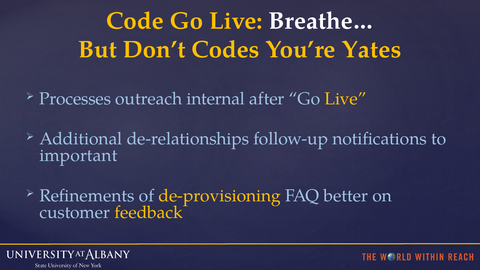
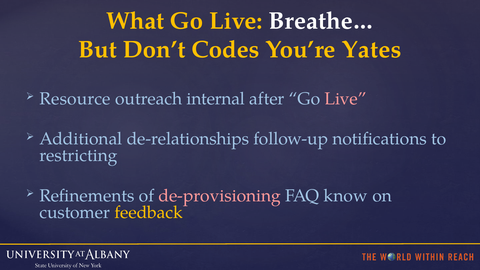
Code: Code -> What (135, 21)
Processes: Processes -> Resource (75, 99)
Live colour: yellow -> pink (345, 99)
important: important -> restricting (78, 156)
de-provisioning colour: yellow -> pink (220, 196)
better: better -> know (346, 196)
